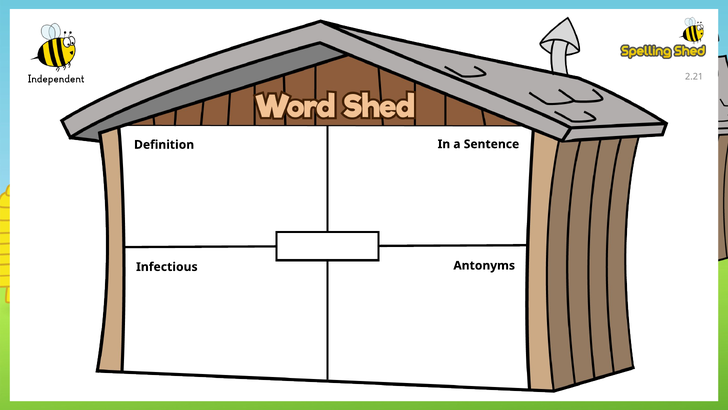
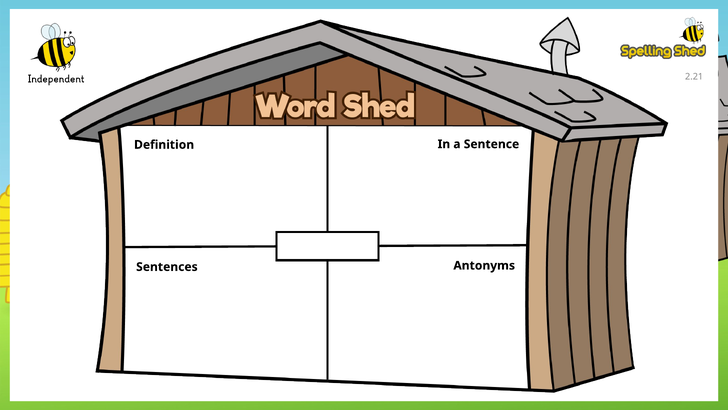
Infectious: Infectious -> Sentences (167, 267)
